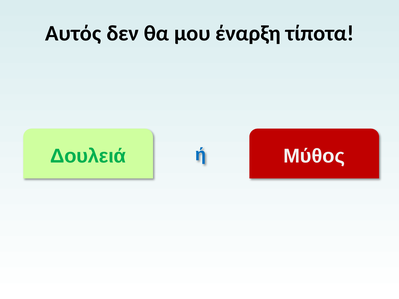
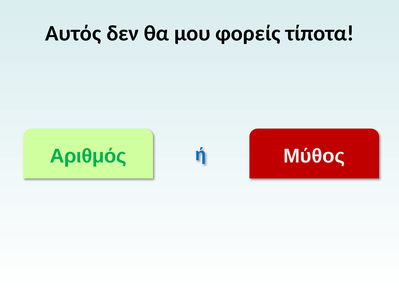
έναρξη: έναρξη -> φορείς (248, 33)
Δουλειά: Δουλειά -> Αριθμός (88, 156)
